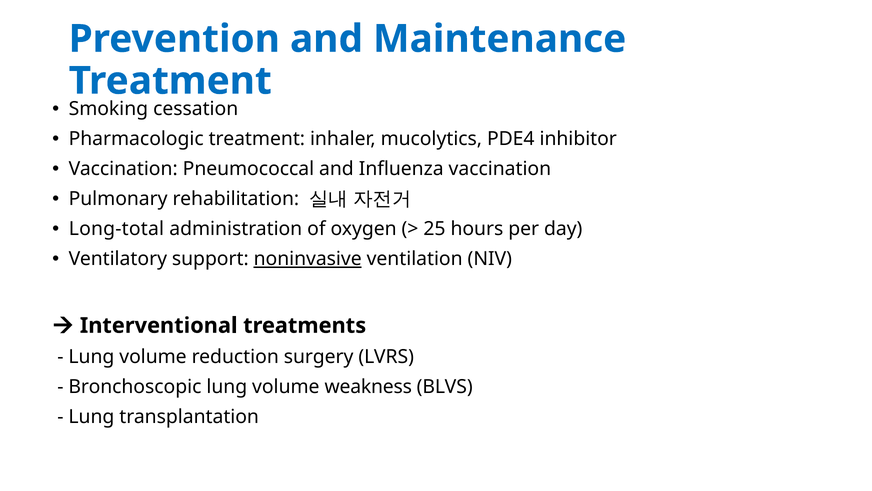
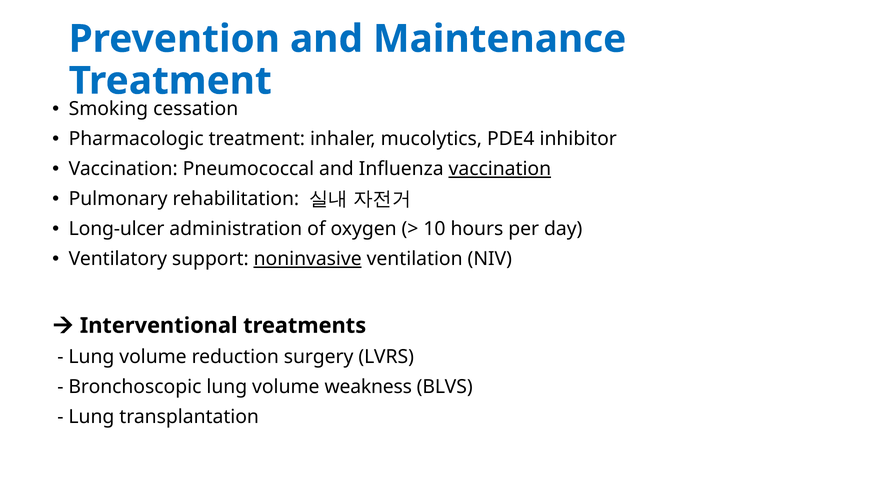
vaccination underline: none -> present (500, 169)
Long-total: Long-total -> Long-ulcer (117, 229)
25: 25 -> 10 (434, 229)
